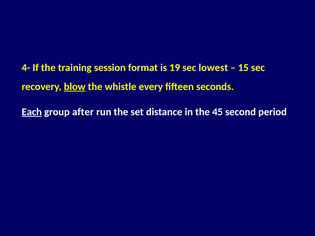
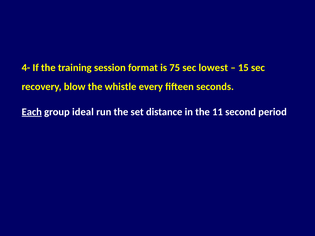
19: 19 -> 75 (175, 68)
blow underline: present -> none (75, 87)
after: after -> ideal (83, 112)
45: 45 -> 11 (218, 112)
